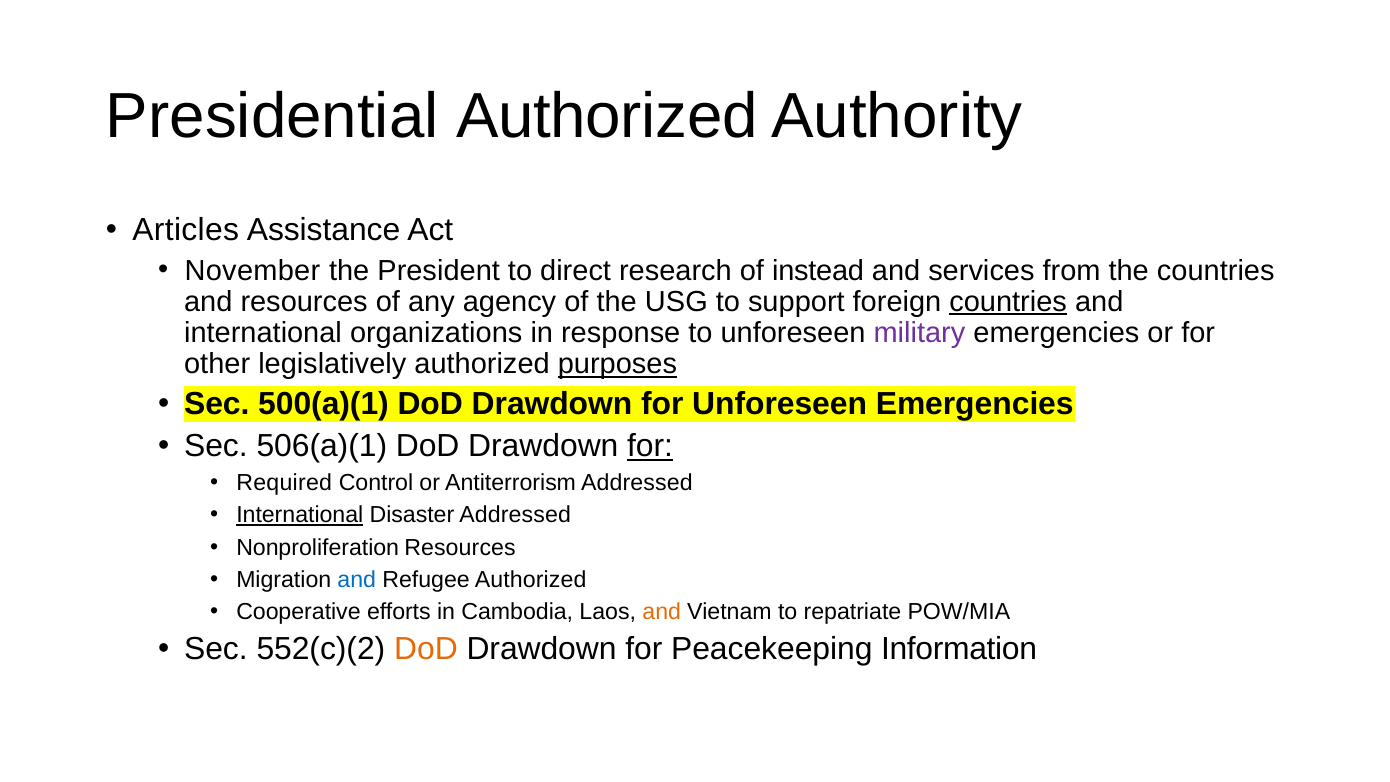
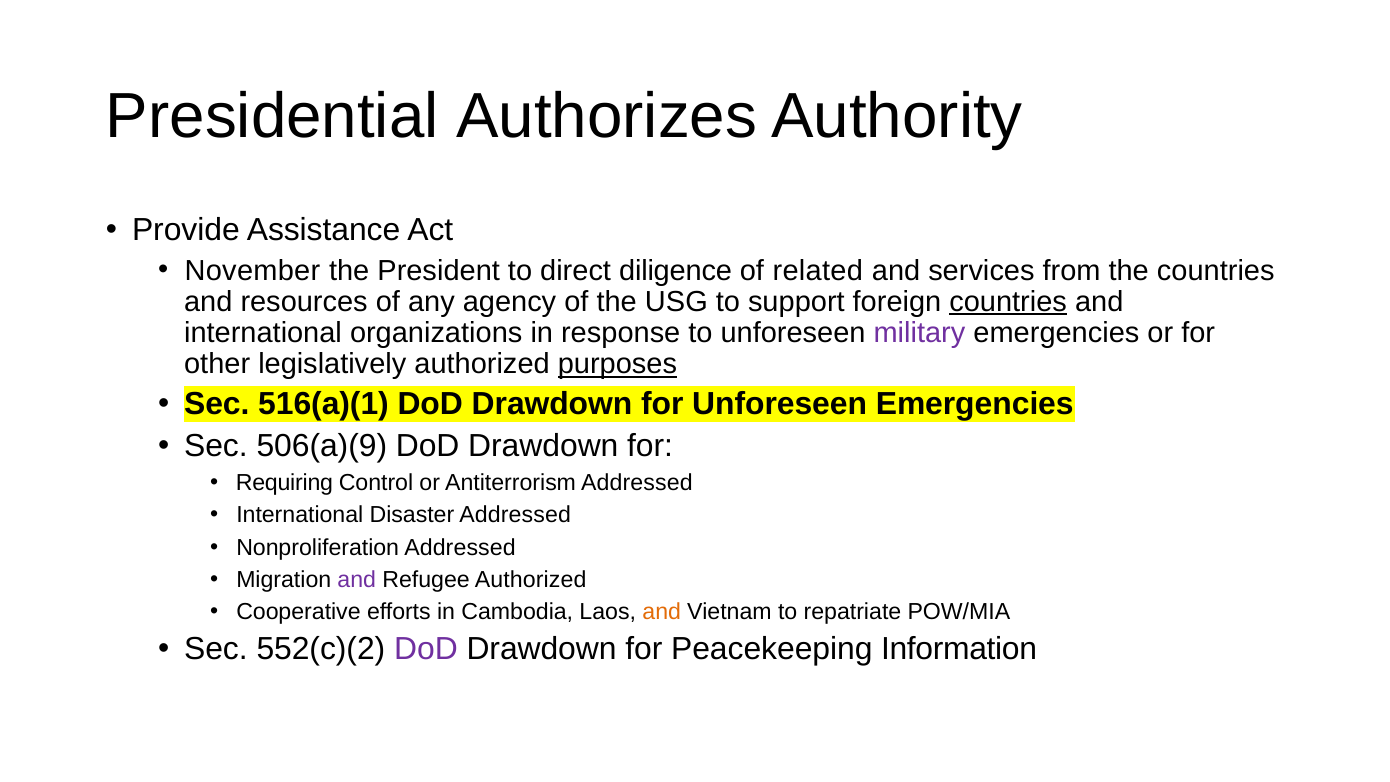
Presidential Authorized: Authorized -> Authorizes (607, 117)
Articles: Articles -> Provide (186, 230)
research: research -> diligence (676, 270)
instead: instead -> related (818, 270)
500(a)(1: 500(a)(1 -> 516(a)(1 (324, 404)
506(a)(1: 506(a)(1 -> 506(a)(9 (322, 446)
for underline: present -> none (650, 446)
Required: Required -> Requiring (284, 483)
International underline: present -> none (300, 515)
Nonproliferation Resources: Resources -> Addressed (460, 547)
and colour: blue -> purple (357, 580)
DoD colour: orange -> purple (426, 649)
